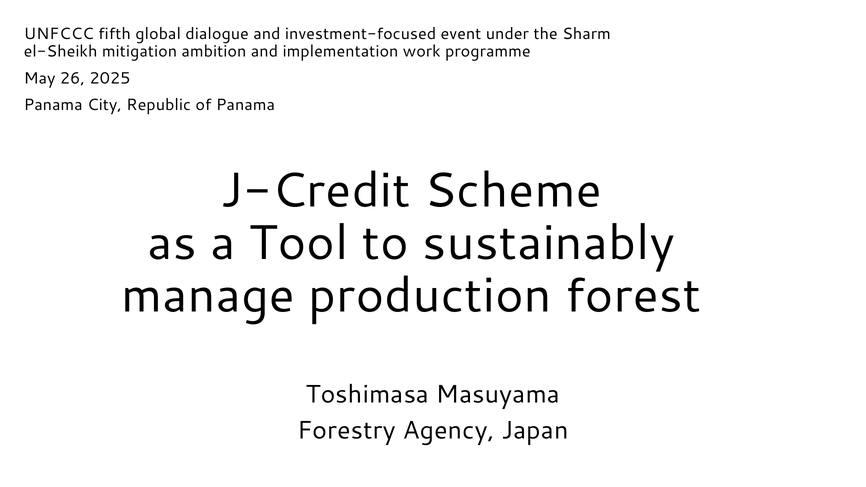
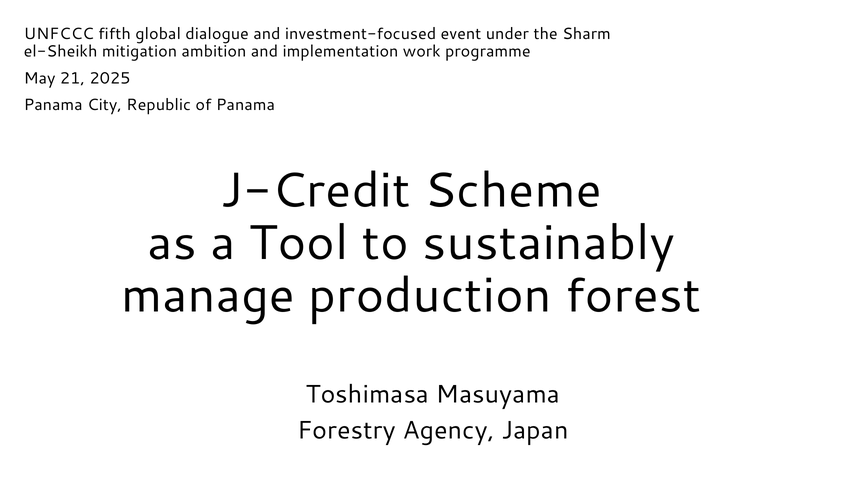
26: 26 -> 21 (72, 78)
